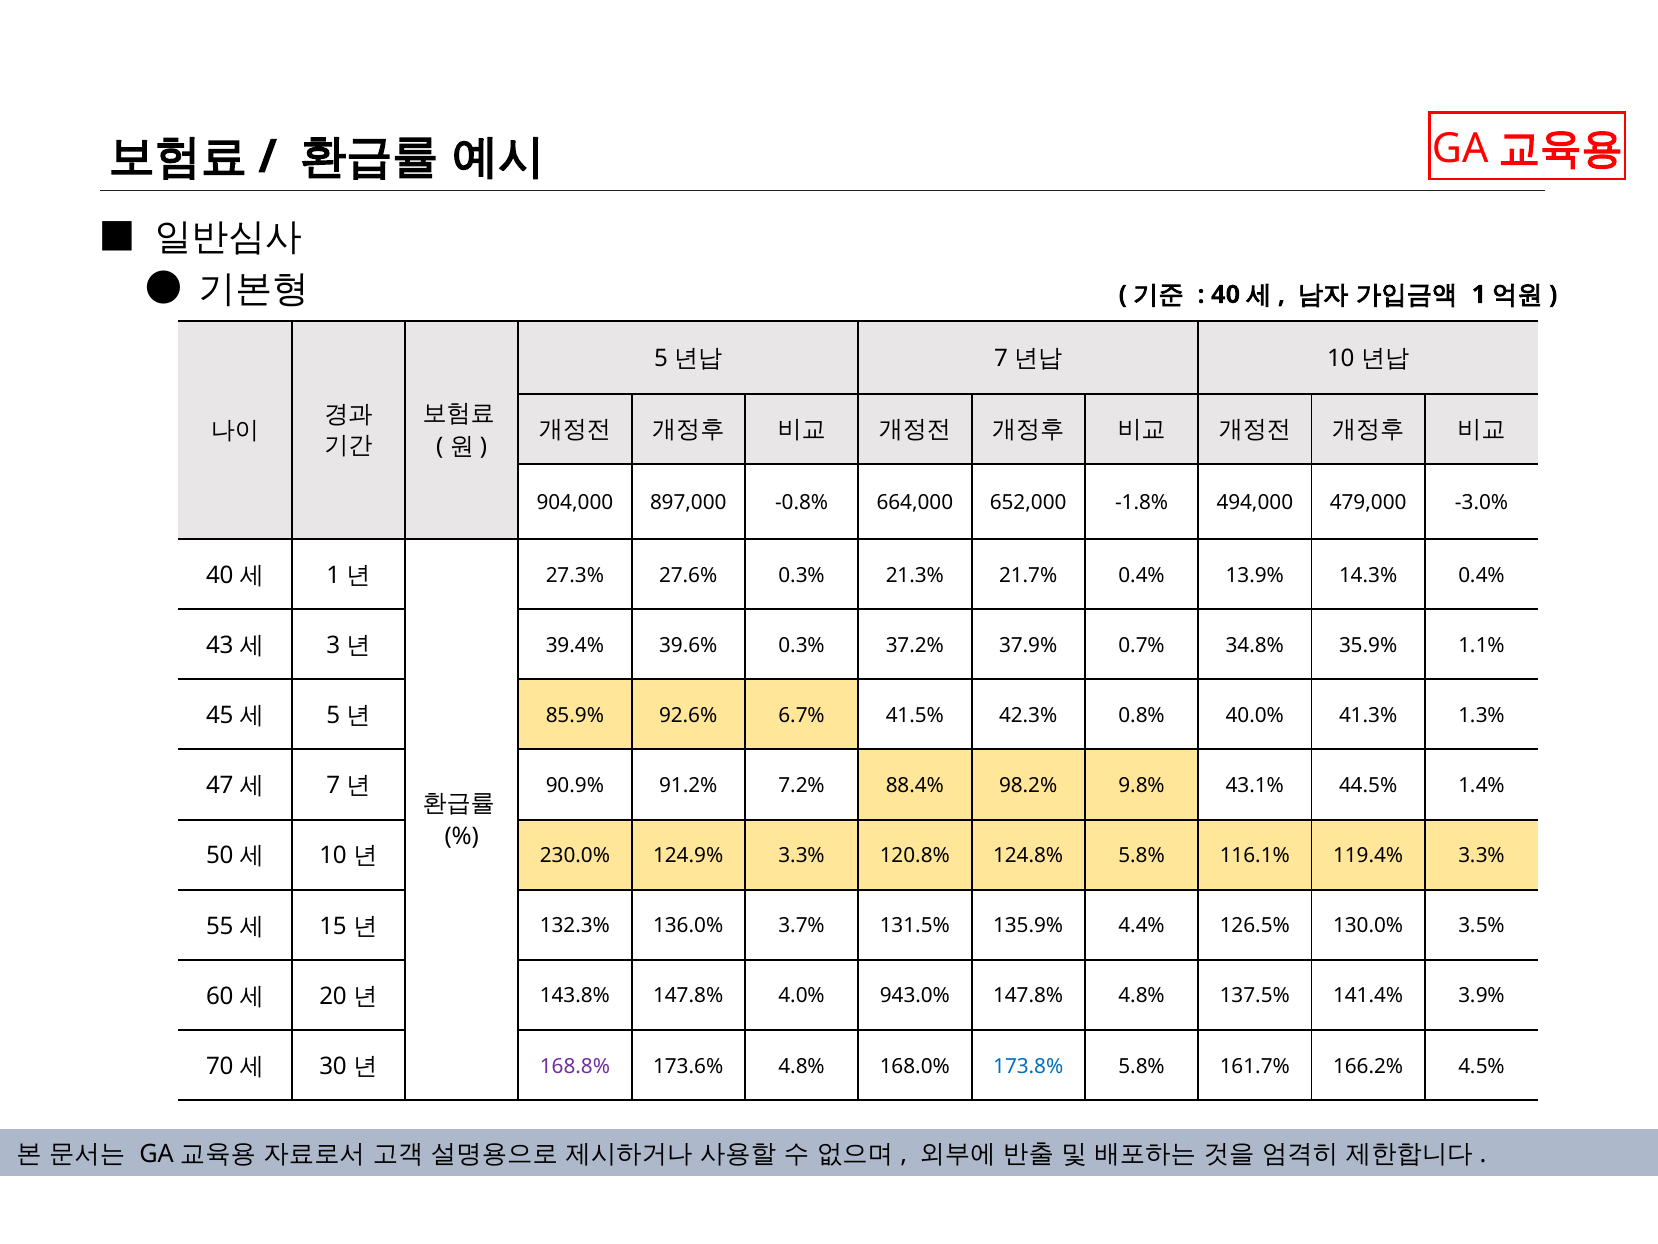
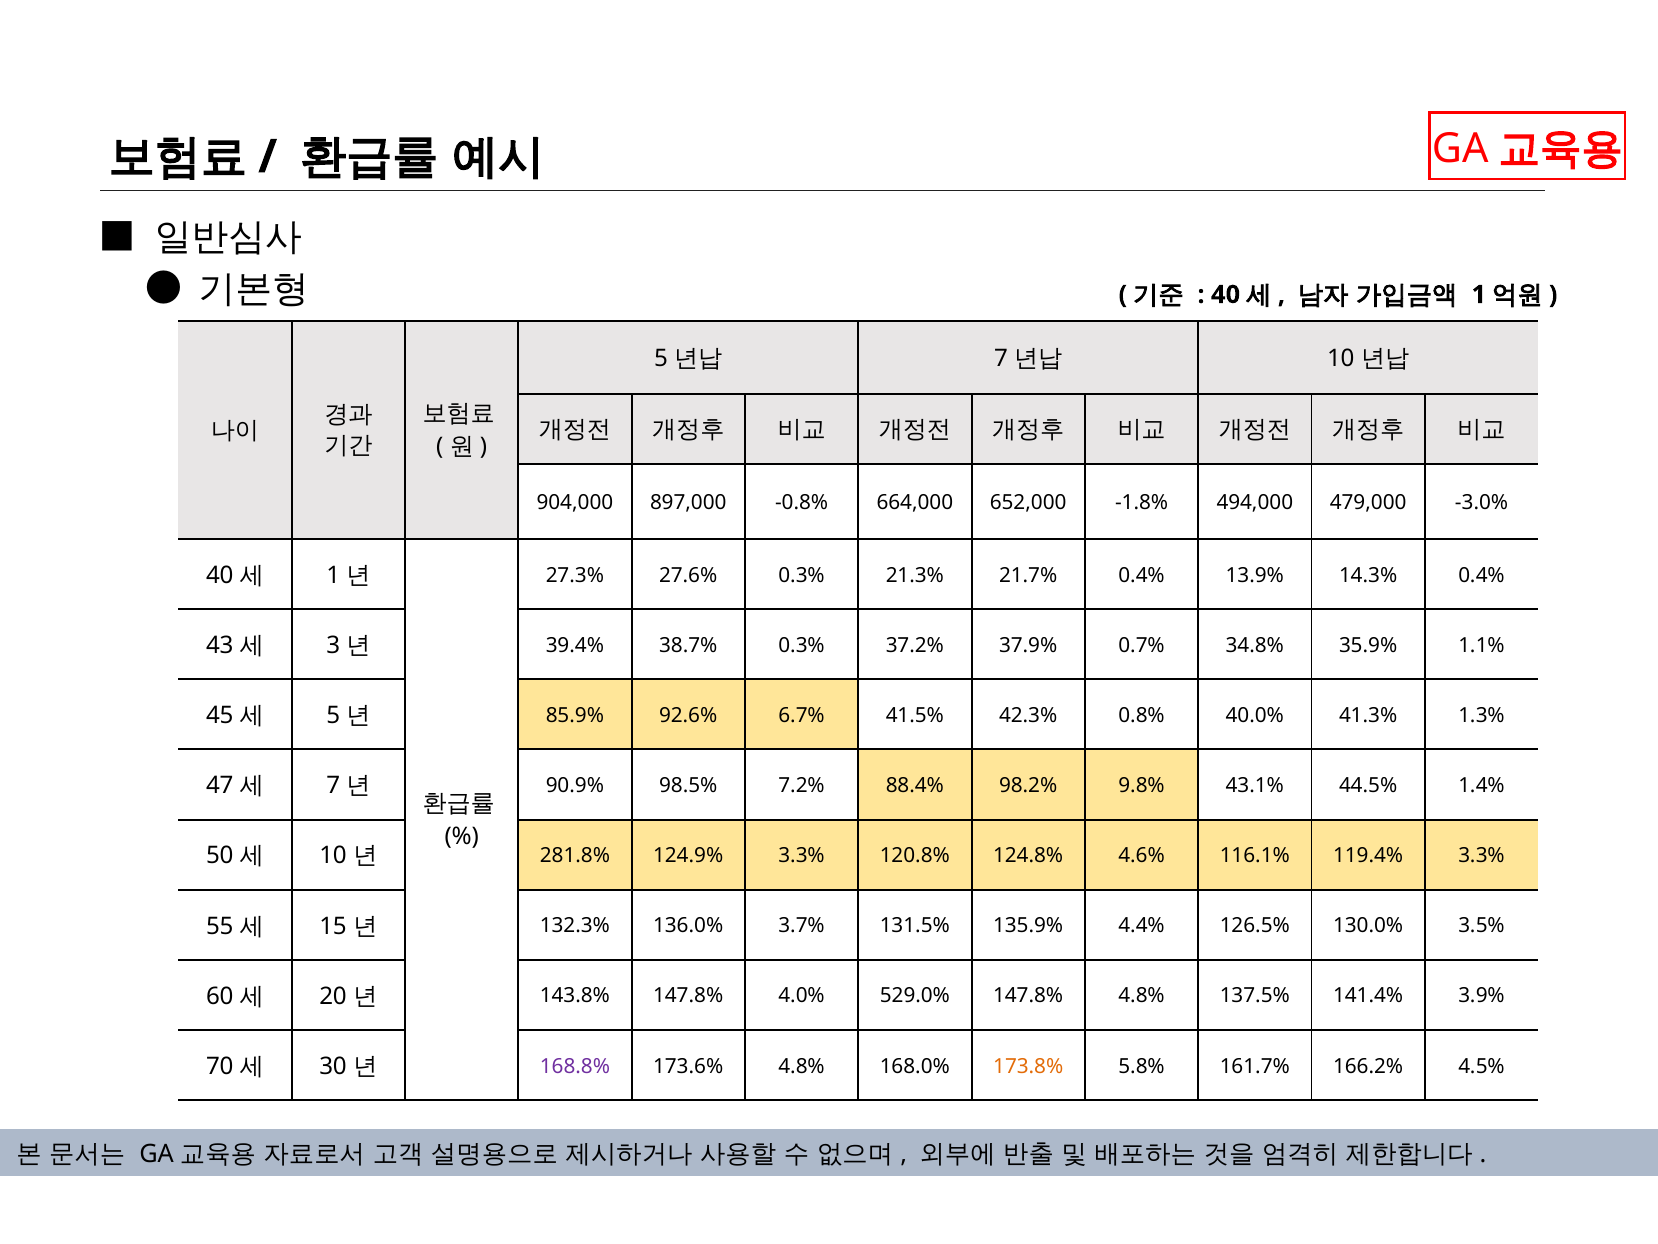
39.6%: 39.6% -> 38.7% (688, 645)
91.2%: 91.2% -> 98.5% (688, 785)
230.0%: 230.0% -> 281.8% (575, 855)
124.8% 5.8%: 5.8% -> 4.6% (1142, 855)
943.0%: 943.0% -> 529.0% (915, 996)
173.8% colour: blue -> orange (1028, 1066)
